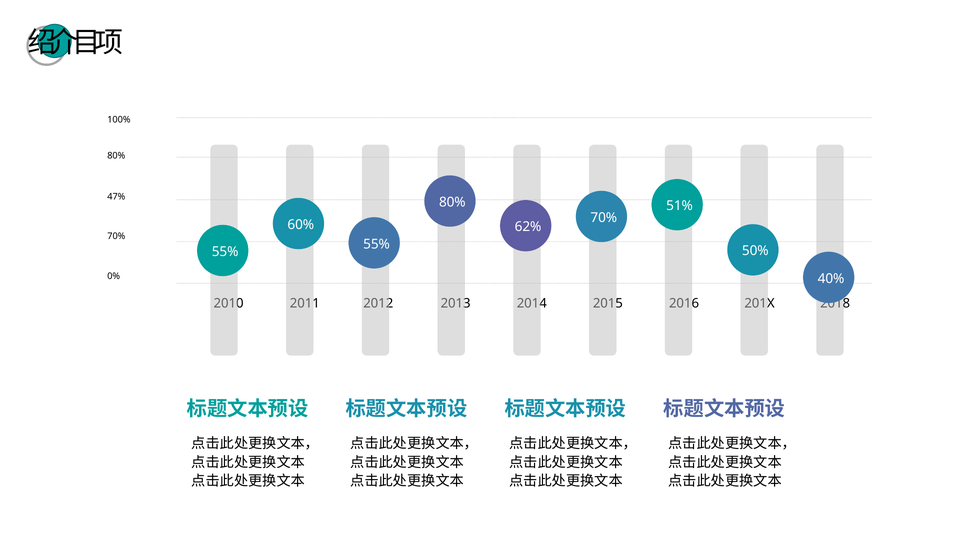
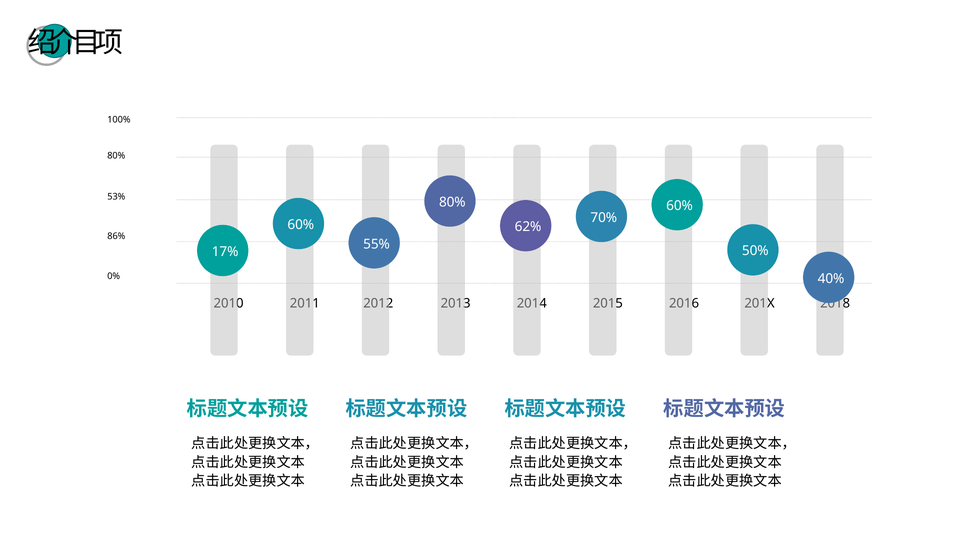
47%: 47% -> 53% (116, 197)
51%: 51% -> 60% (680, 206)
70%: 70% -> 86% (116, 236)
55%: 55% -> 17% (225, 252)
